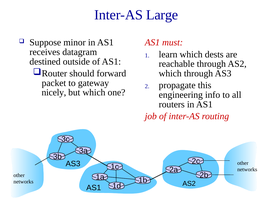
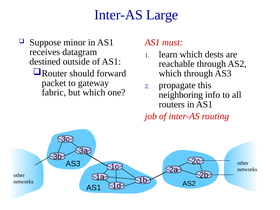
nicely: nicely -> fabric (54, 92)
engineering: engineering -> neighboring (181, 95)
